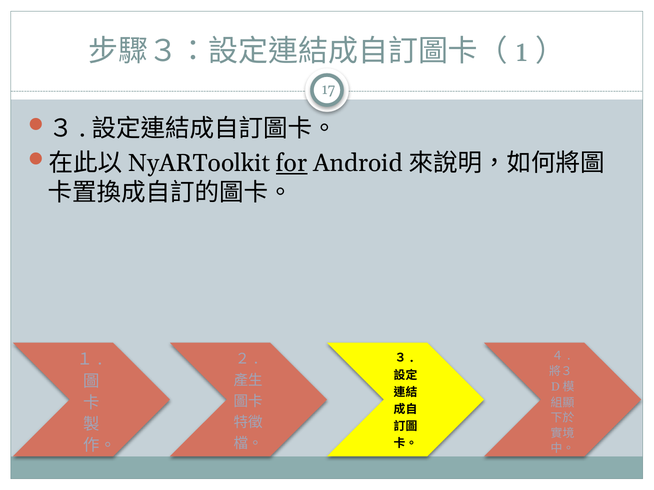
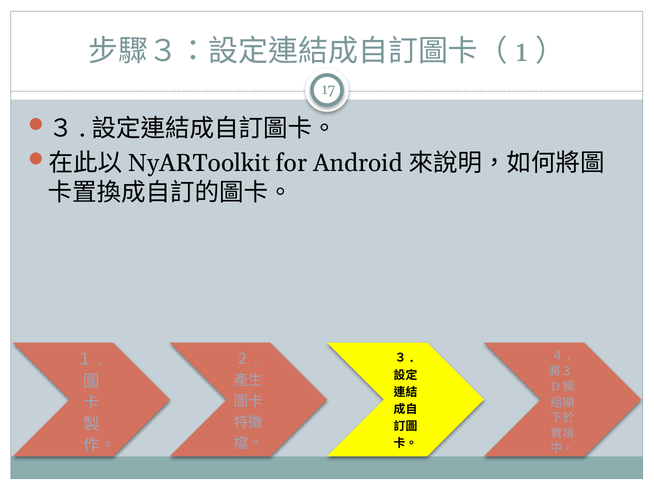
for underline: present -> none (292, 163)
